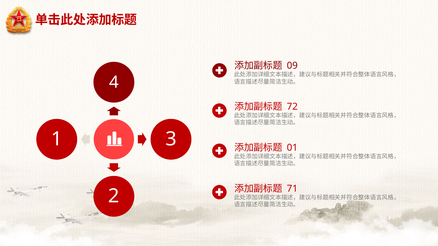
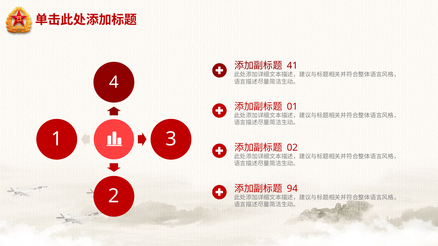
09: 09 -> 41 (292, 66)
72: 72 -> 01 (292, 107)
01: 01 -> 02 (292, 148)
71: 71 -> 94 (292, 189)
